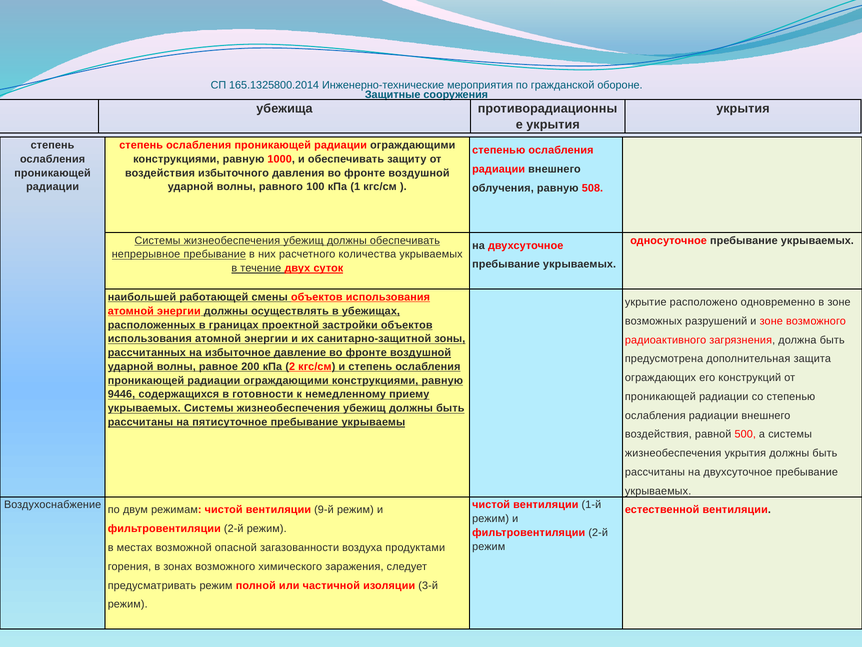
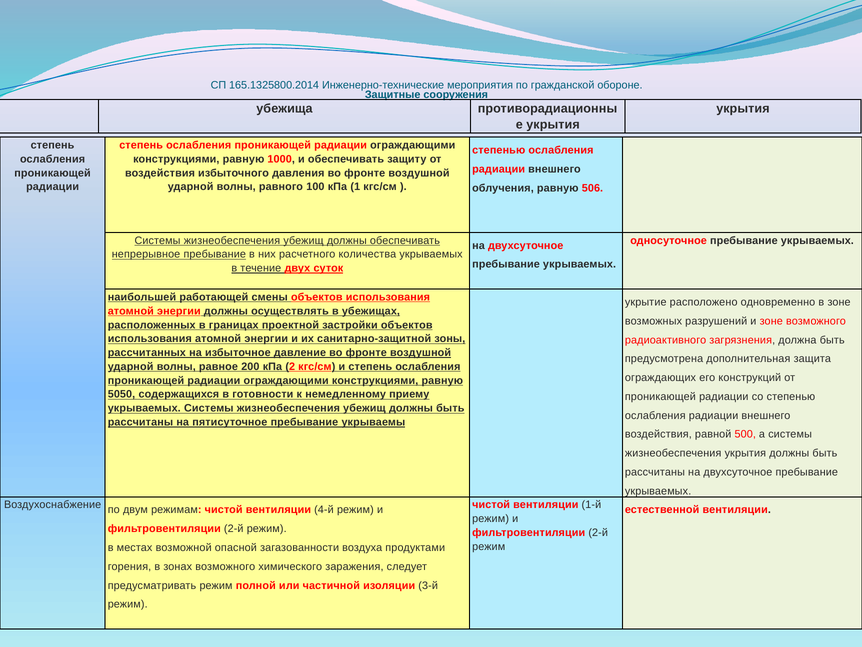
508: 508 -> 506 (592, 188)
9446: 9446 -> 5050 (121, 394)
9-й: 9-й -> 4-й (324, 510)
